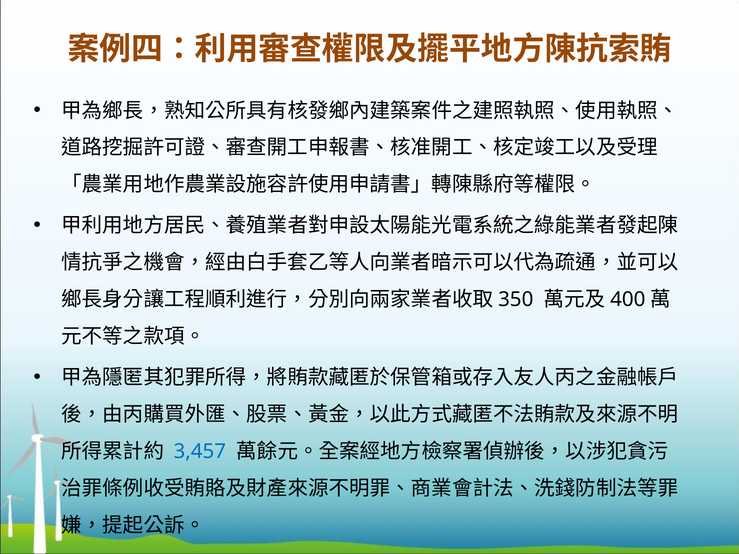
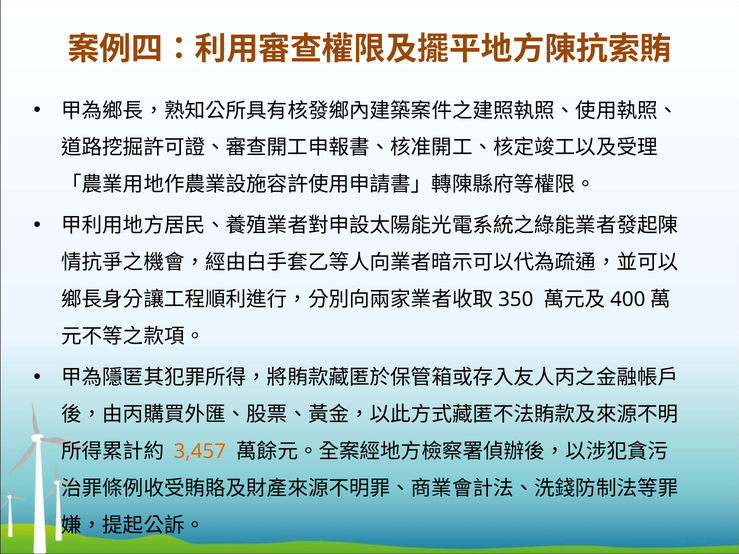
3,457 colour: blue -> orange (200, 452)
